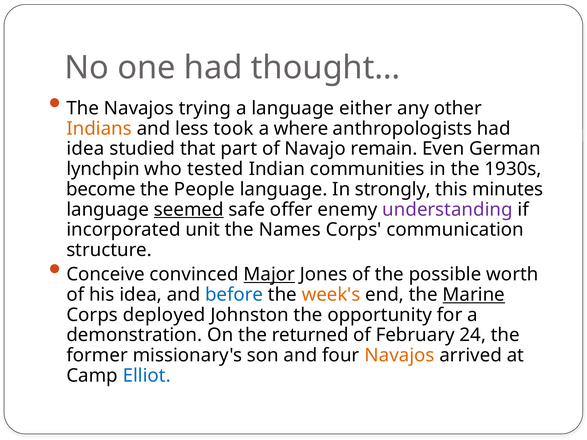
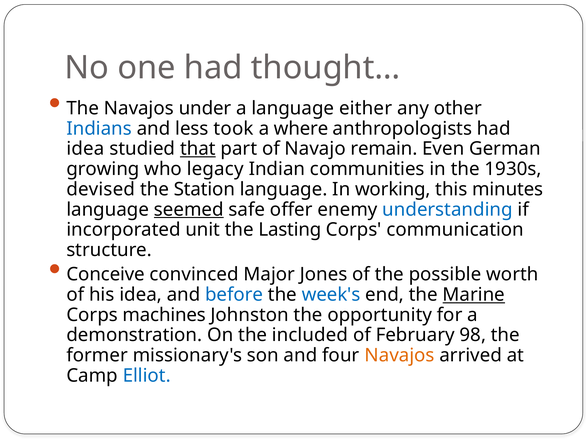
trying: trying -> under (205, 108)
Indians colour: orange -> blue (99, 129)
that underline: none -> present (198, 149)
lynchpin: lynchpin -> growing (103, 169)
tested: tested -> legacy (215, 169)
become: become -> devised (101, 189)
People: People -> Station (204, 189)
strongly: strongly -> working (393, 189)
understanding colour: purple -> blue (447, 210)
Names: Names -> Lasting (290, 230)
Major underline: present -> none (269, 275)
week's colour: orange -> blue (331, 295)
deployed: deployed -> machines (164, 315)
returned: returned -> included (310, 335)
24: 24 -> 98 (473, 335)
